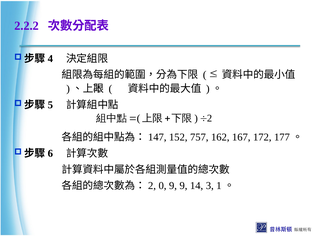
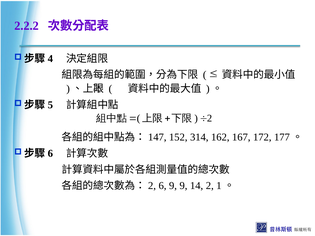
757: 757 -> 314 (199, 137)
0: 0 -> 6 (163, 186)
14 3: 3 -> 2 (210, 186)
